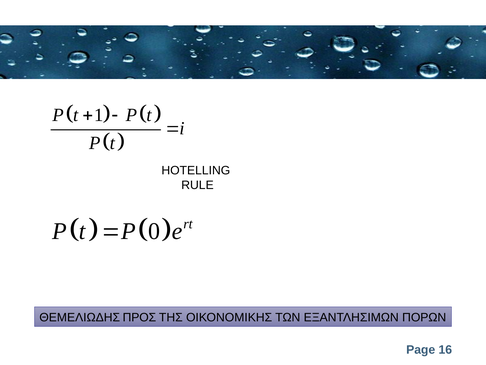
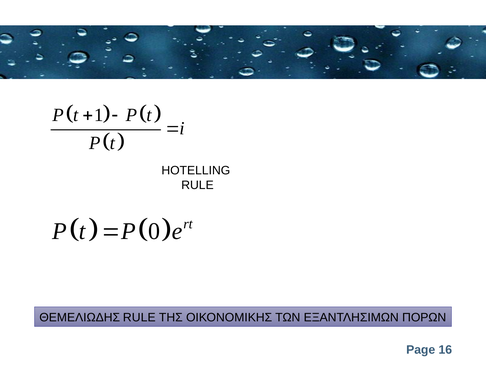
ΘΕΜΕΛΙΩΔΗΣ ΠΡΟΣ: ΠΡΟΣ -> RULE (139, 317)
